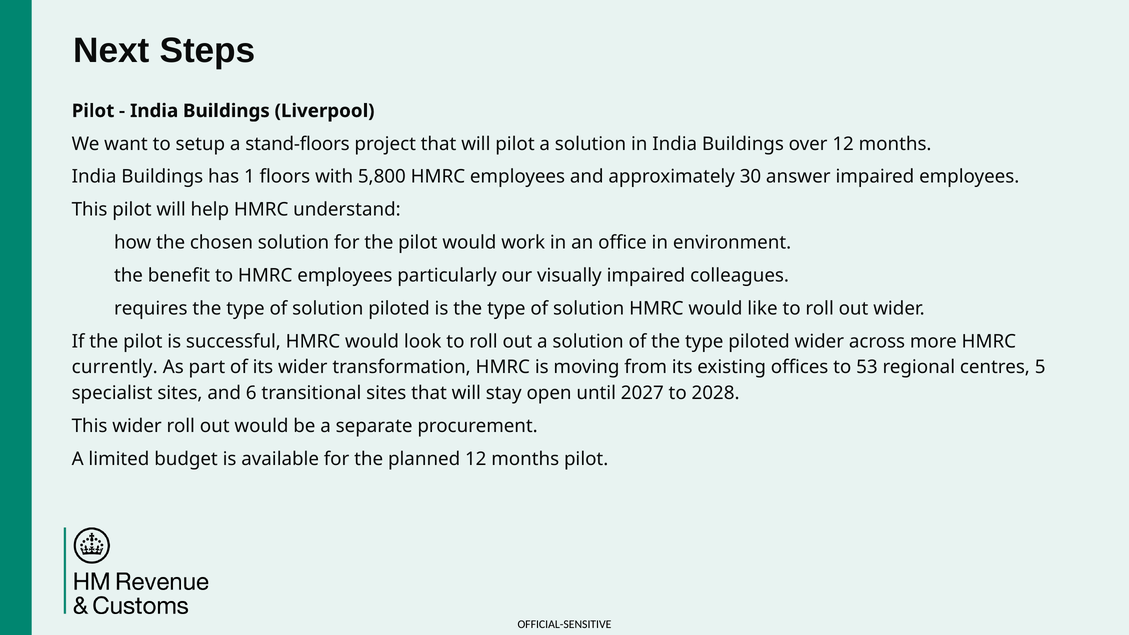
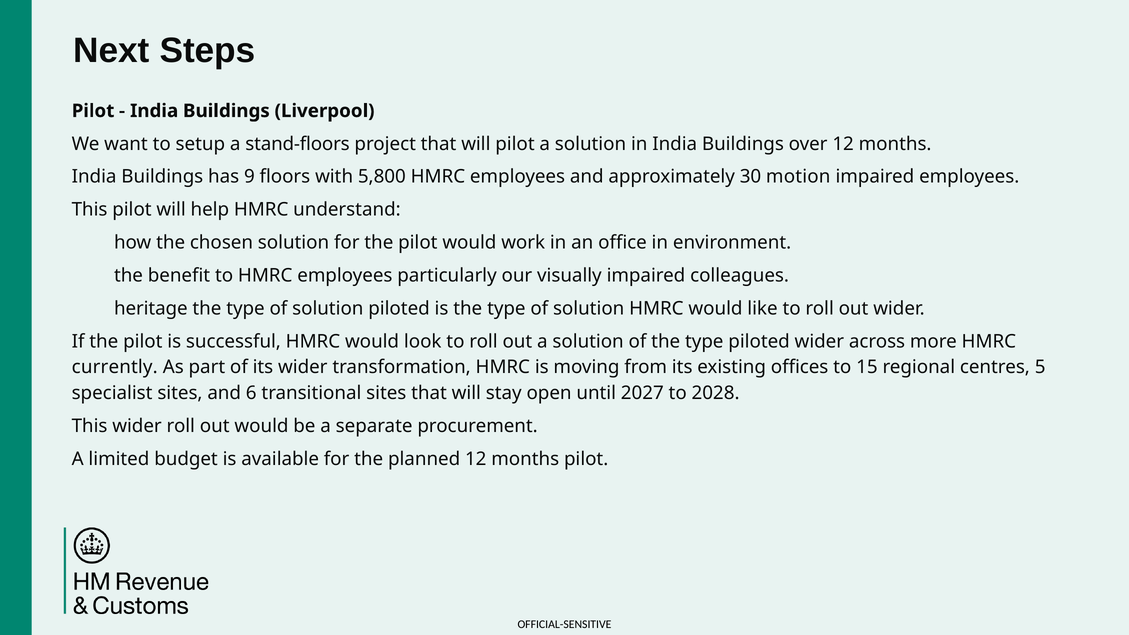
1: 1 -> 9 (249, 177)
answer: answer -> motion (798, 177)
requires: requires -> heritage (151, 309)
53: 53 -> 15 (867, 367)
